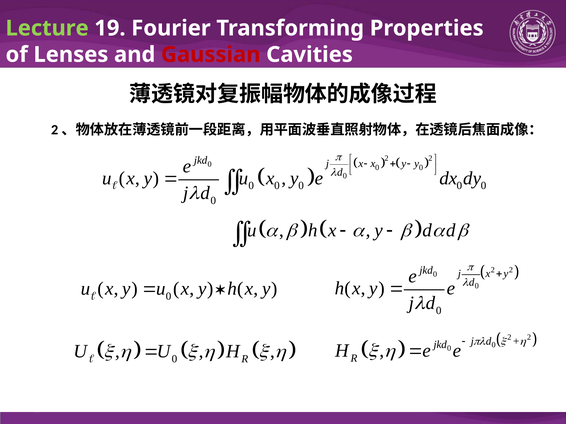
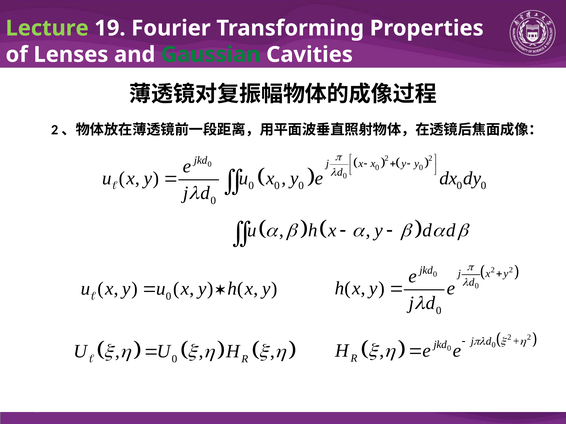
Gaussian colour: red -> green (211, 55)
